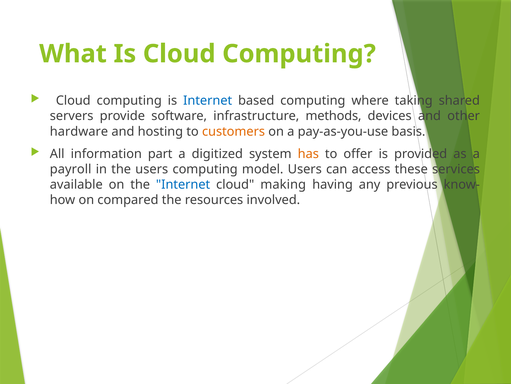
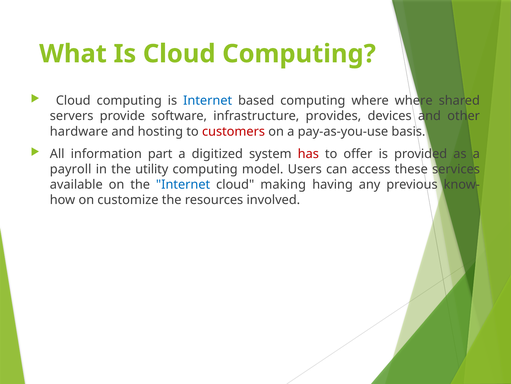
where taking: taking -> where (414, 101)
methods: methods -> provides (333, 116)
customers colour: orange -> red (233, 131)
has colour: orange -> red (308, 154)
the users: users -> utility (152, 169)
compared: compared -> customize (128, 200)
